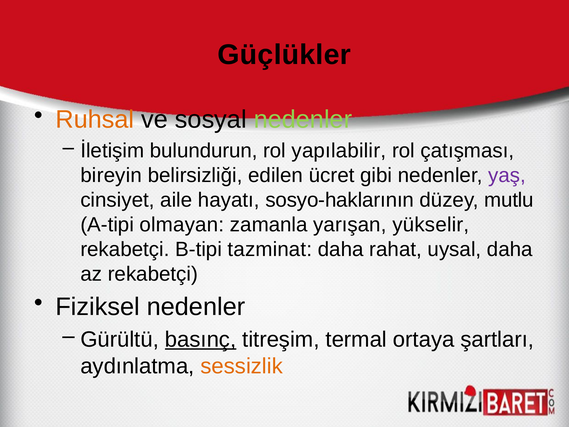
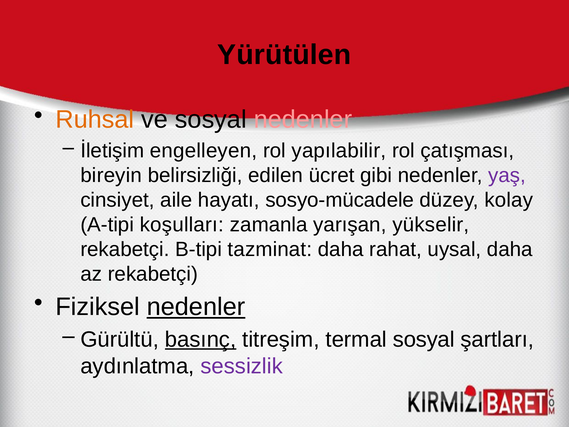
Güçlükler: Güçlükler -> Yürütülen (284, 55)
nedenler colour: light green -> pink (303, 119)
bulundurun: bulundurun -> engelleyen (204, 151)
sosyo-haklarının: sosyo-haklarının -> sosyo-mücadele (340, 200)
mutlu: mutlu -> kolay (509, 200)
olmayan: olmayan -> koşulları (182, 225)
nedenler underline: none -> present (196, 307)
termal ortaya: ortaya -> sosyal (424, 339)
sessizlik colour: orange -> purple (242, 366)
